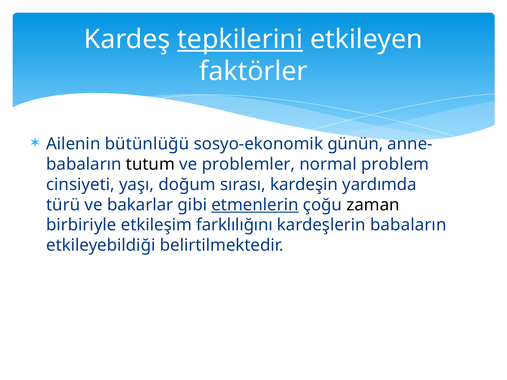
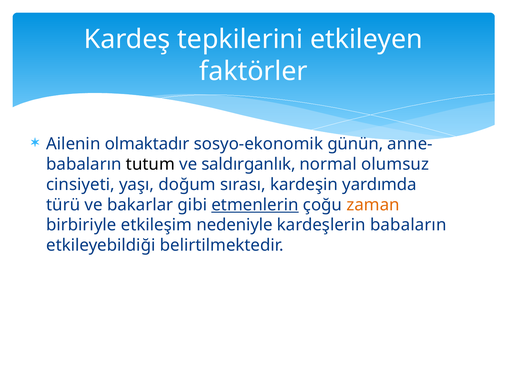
tepkilerini underline: present -> none (240, 39)
bütünlüğü: bütünlüğü -> olmaktadır (147, 144)
problemler: problemler -> saldırganlık (249, 164)
problem: problem -> olumsuz (395, 164)
zaman colour: black -> orange (373, 205)
farklılığını: farklılığını -> nedeniyle (235, 225)
